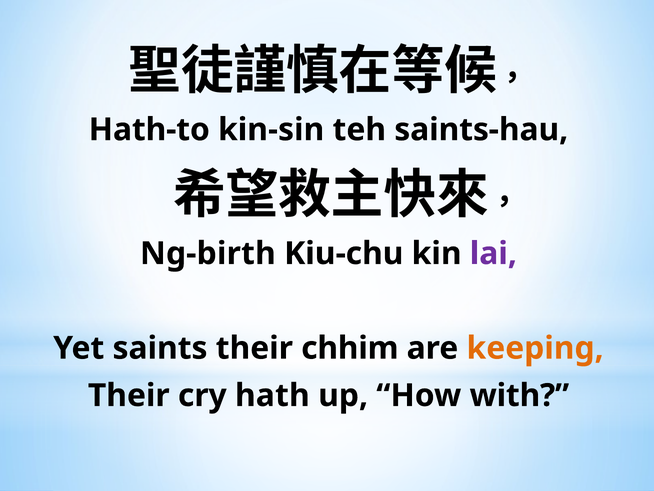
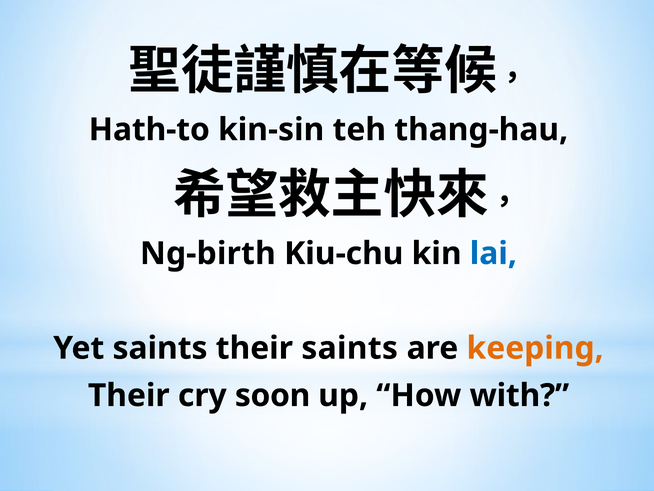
saints-hau: saints-hau -> thang-hau (481, 130)
lai colour: purple -> blue (493, 253)
their chhim: chhim -> saints (350, 348)
hath: hath -> soon (273, 395)
